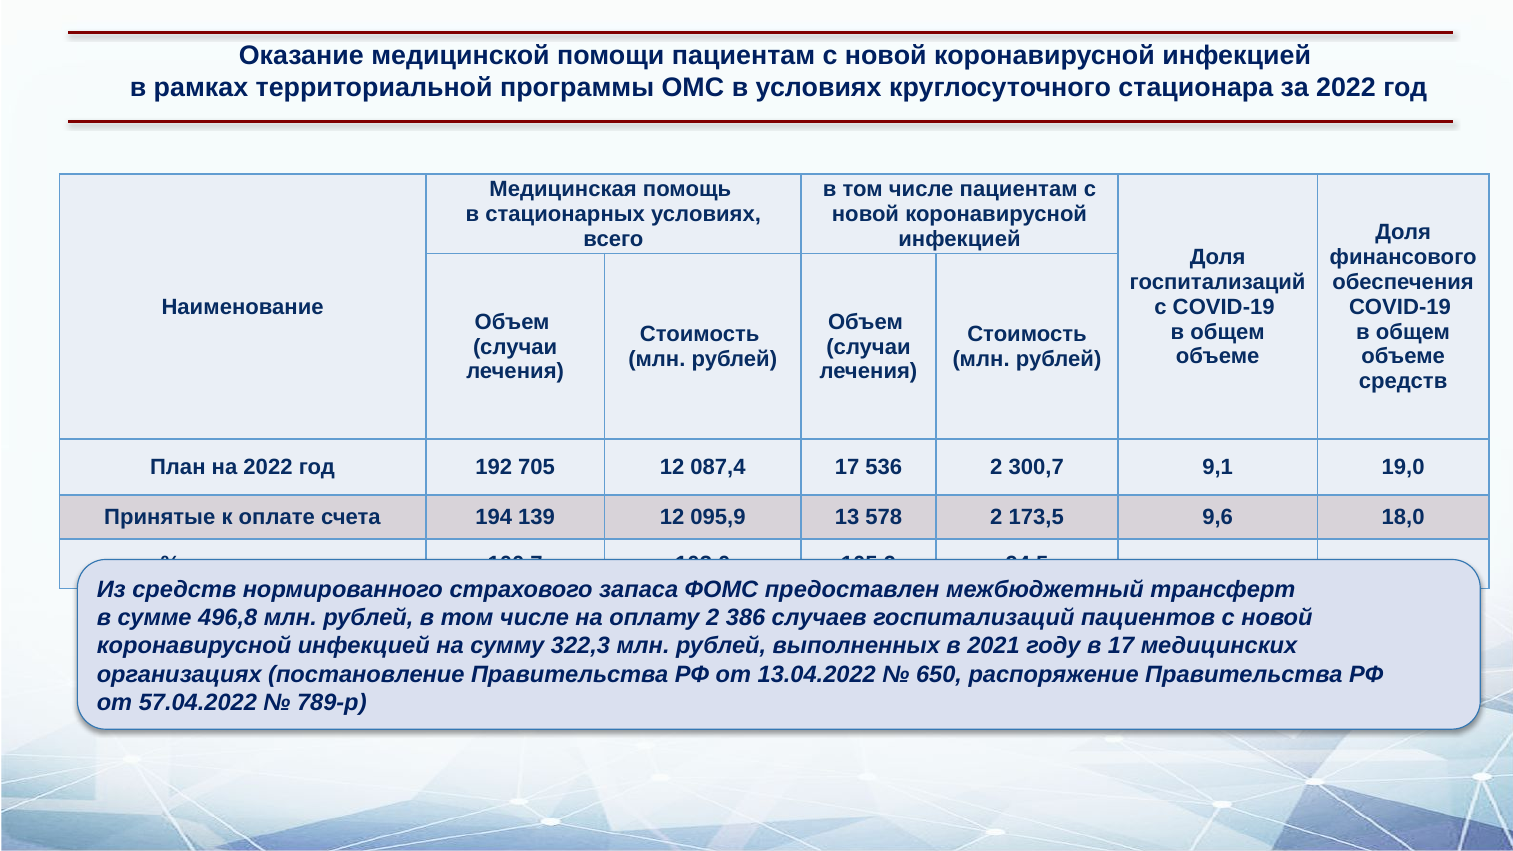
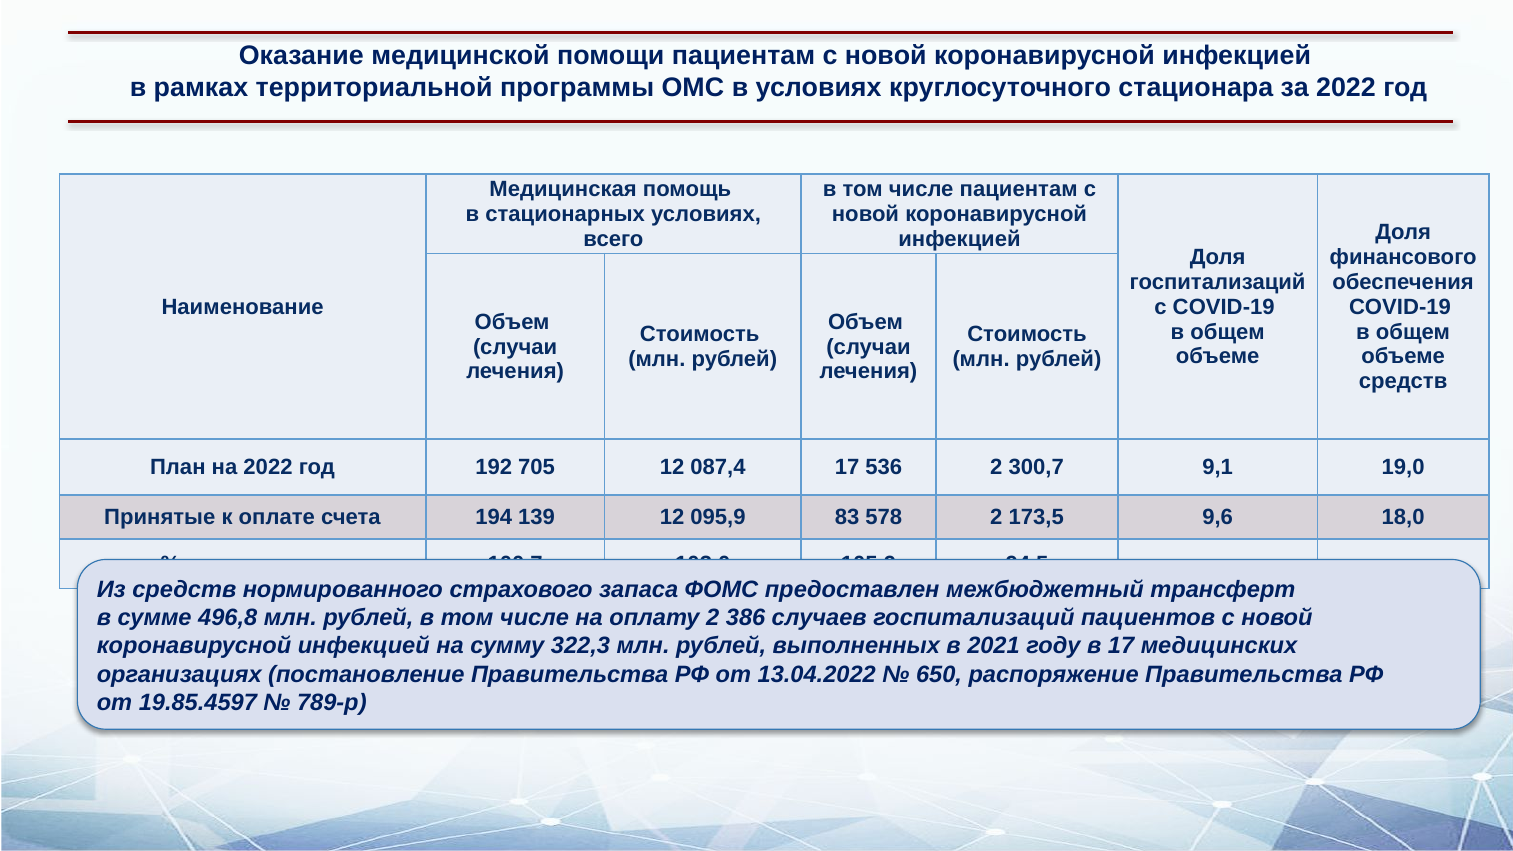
13: 13 -> 83 (847, 517)
57.04.2022: 57.04.2022 -> 19.85.4597 (198, 703)
